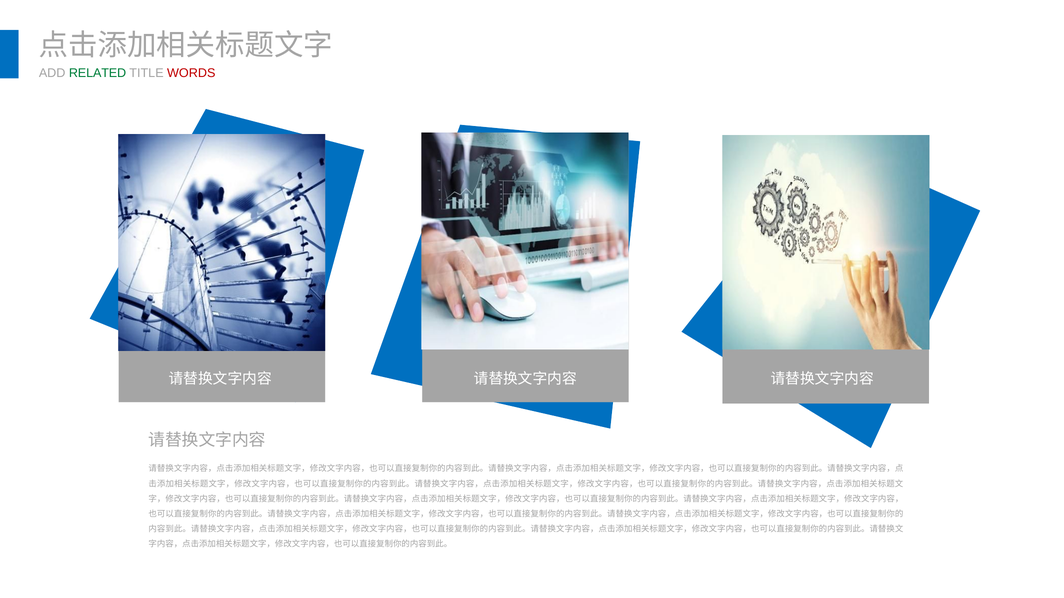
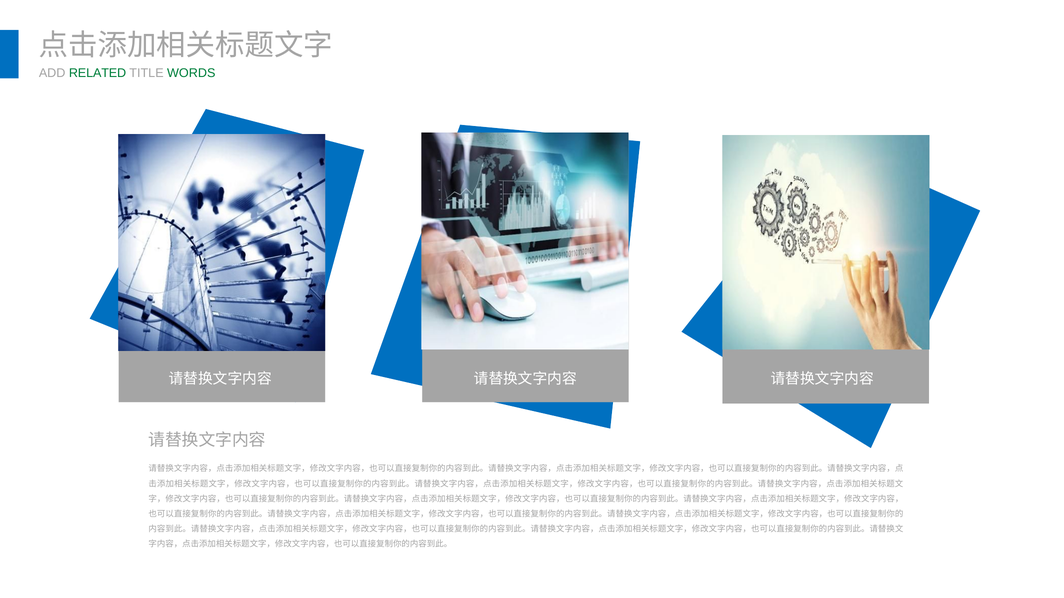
WORDS colour: red -> green (191, 73)
